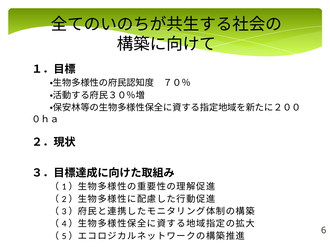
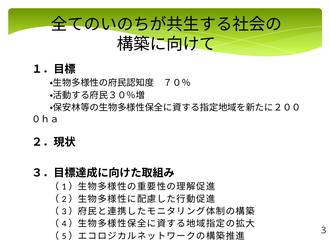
6: 6 -> 3 (324, 231)
